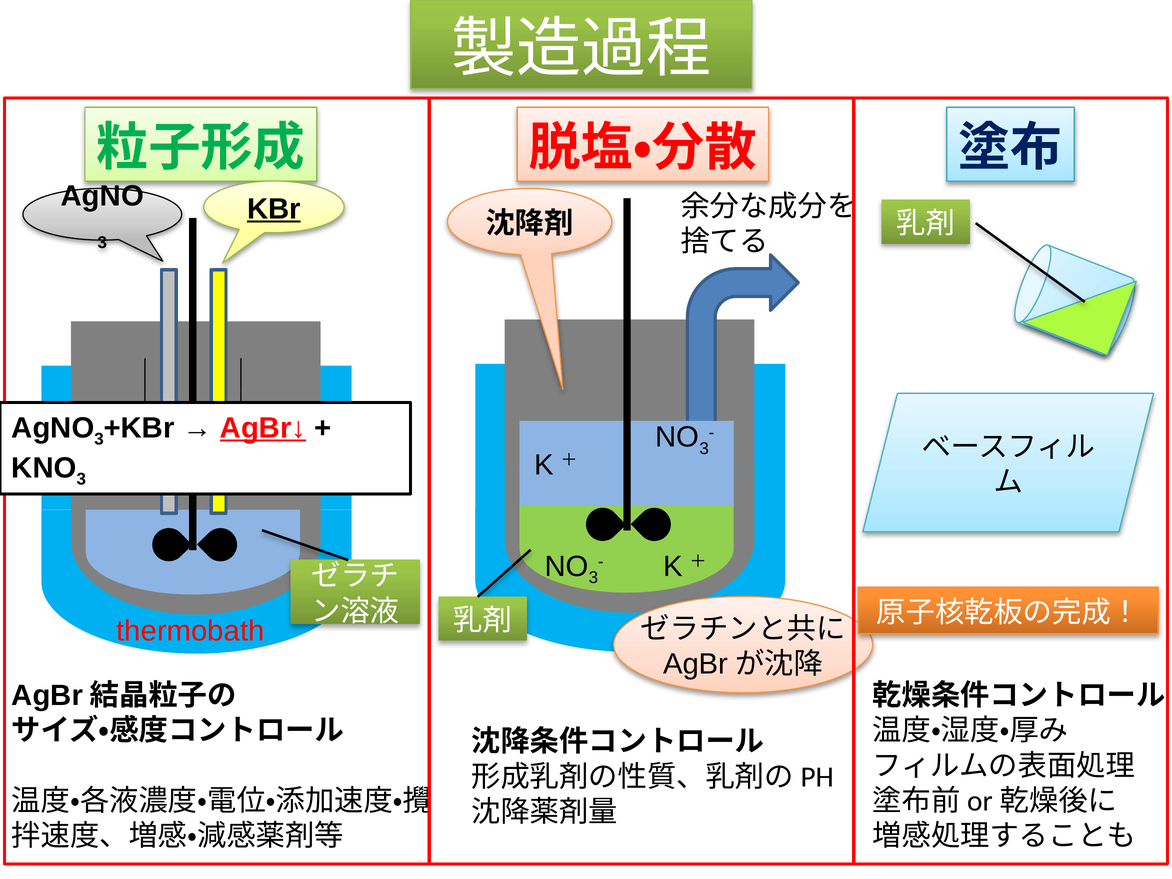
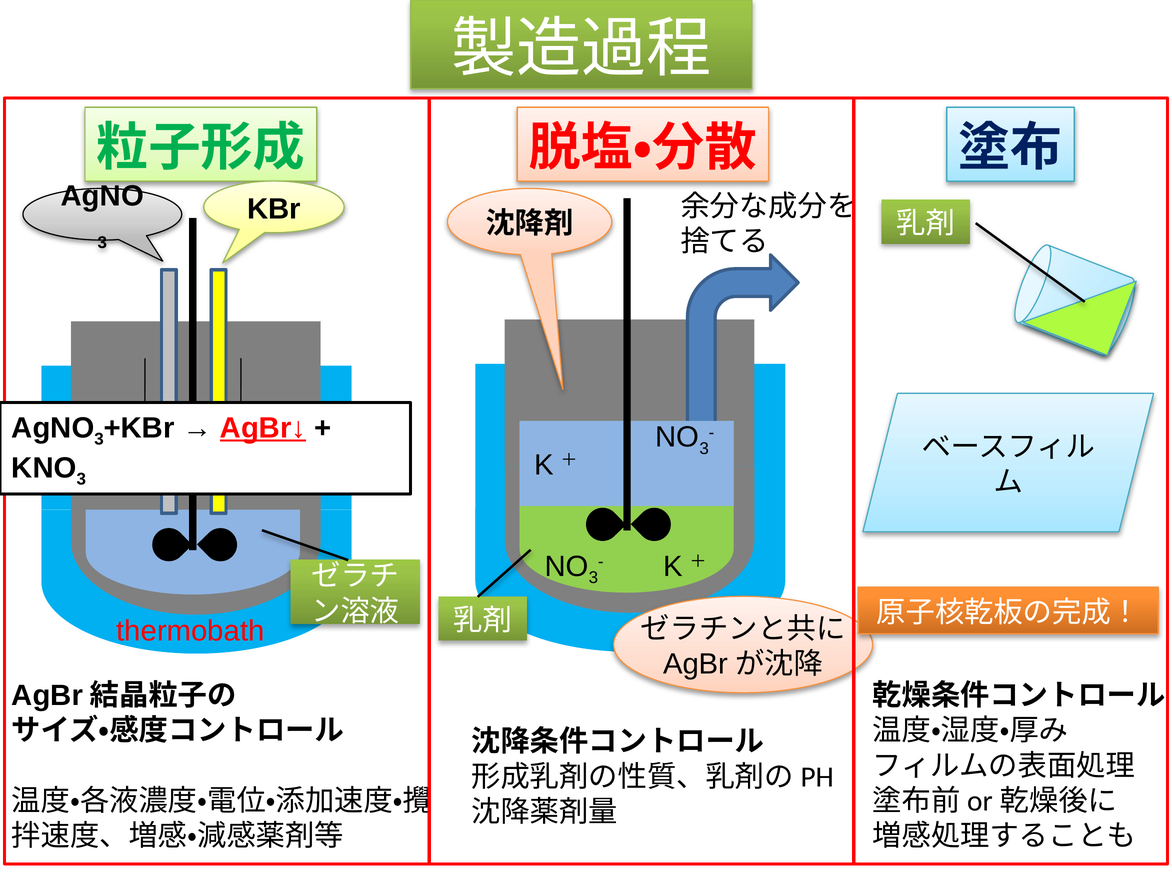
KBr underline: present -> none (274, 209)
